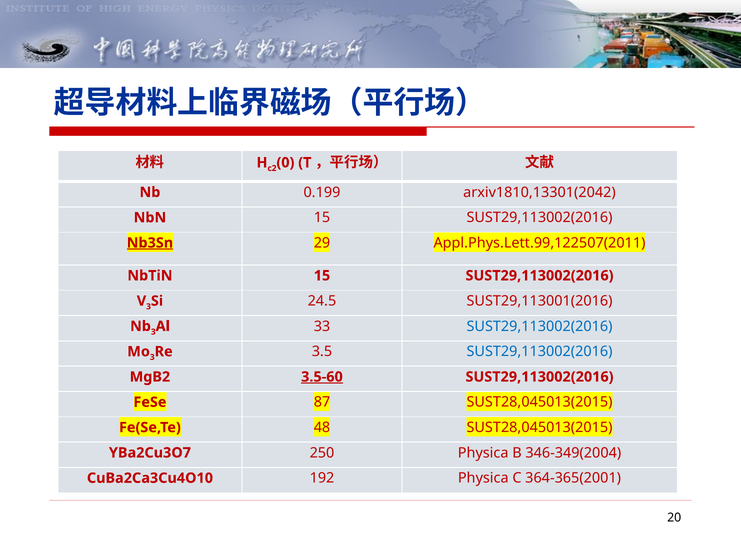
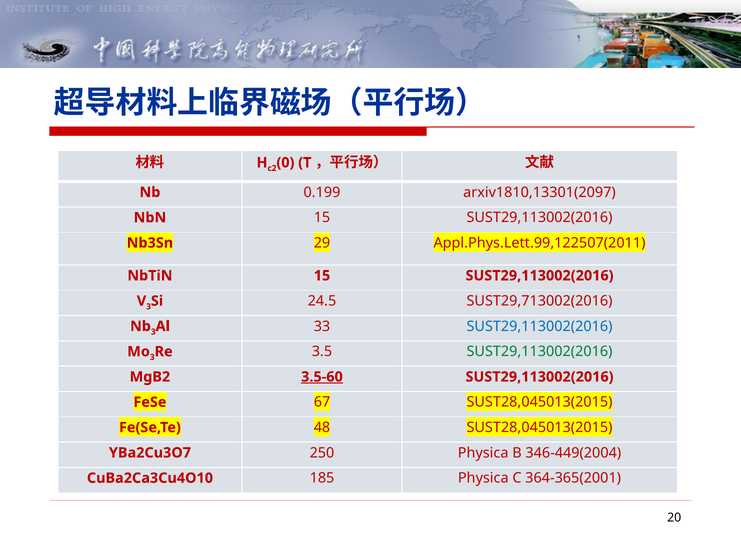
arxiv1810,13301(2042: arxiv1810,13301(2042 -> arxiv1810,13301(2097 (539, 192)
Nb3Sn underline: present -> none (150, 243)
SUST29,113001(2016: SUST29,113001(2016 -> SUST29,713002(2016 (540, 301)
SUST29,113002(2016 colour: blue -> green (540, 351)
87: 87 -> 67 (322, 402)
346-349(2004: 346-349(2004 -> 346-449(2004 (573, 453)
192: 192 -> 185 (322, 478)
